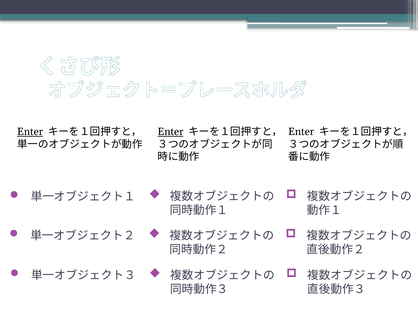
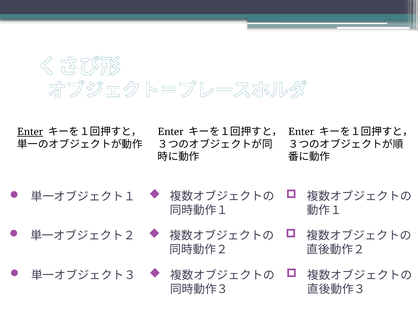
Enter underline: present -> none (171, 131)
